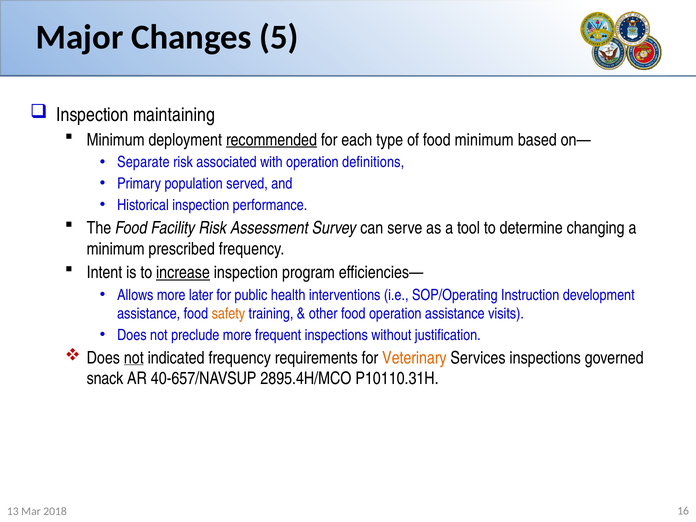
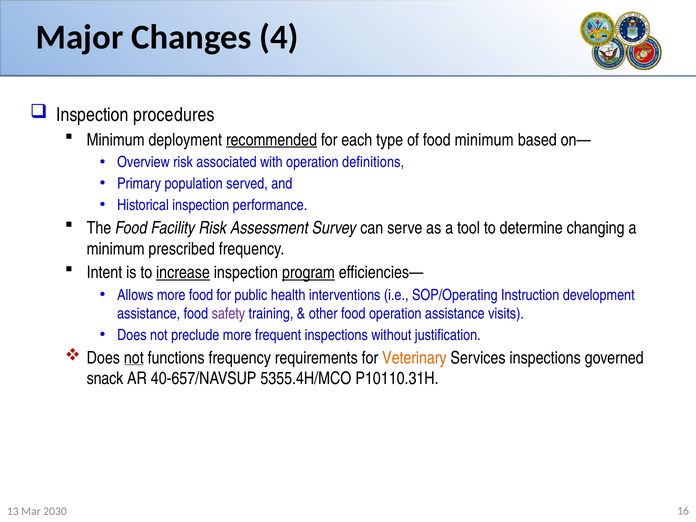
5: 5 -> 4 (279, 37)
maintaining: maintaining -> procedures (174, 115)
Separate: Separate -> Overview (143, 162)
program underline: none -> present (308, 273)
more later: later -> food (201, 295)
safety colour: orange -> purple (228, 314)
indicated: indicated -> functions (176, 358)
2895.4H/MCO: 2895.4H/MCO -> 5355.4H/MCO (306, 379)
2018: 2018 -> 2030 (55, 511)
